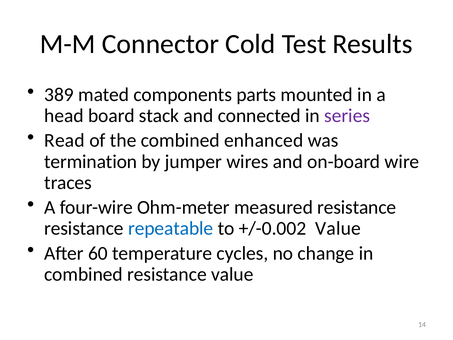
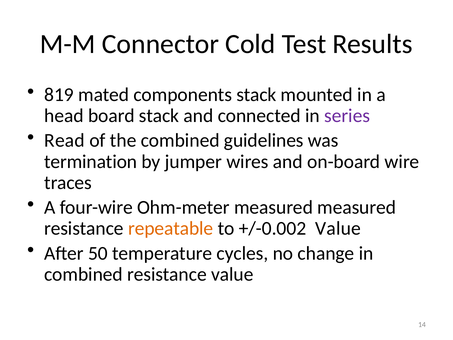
389: 389 -> 819 (59, 95)
components parts: parts -> stack (256, 95)
enhanced: enhanced -> guidelines (264, 140)
measured resistance: resistance -> measured (357, 207)
repeatable colour: blue -> orange (171, 228)
60: 60 -> 50 (98, 253)
